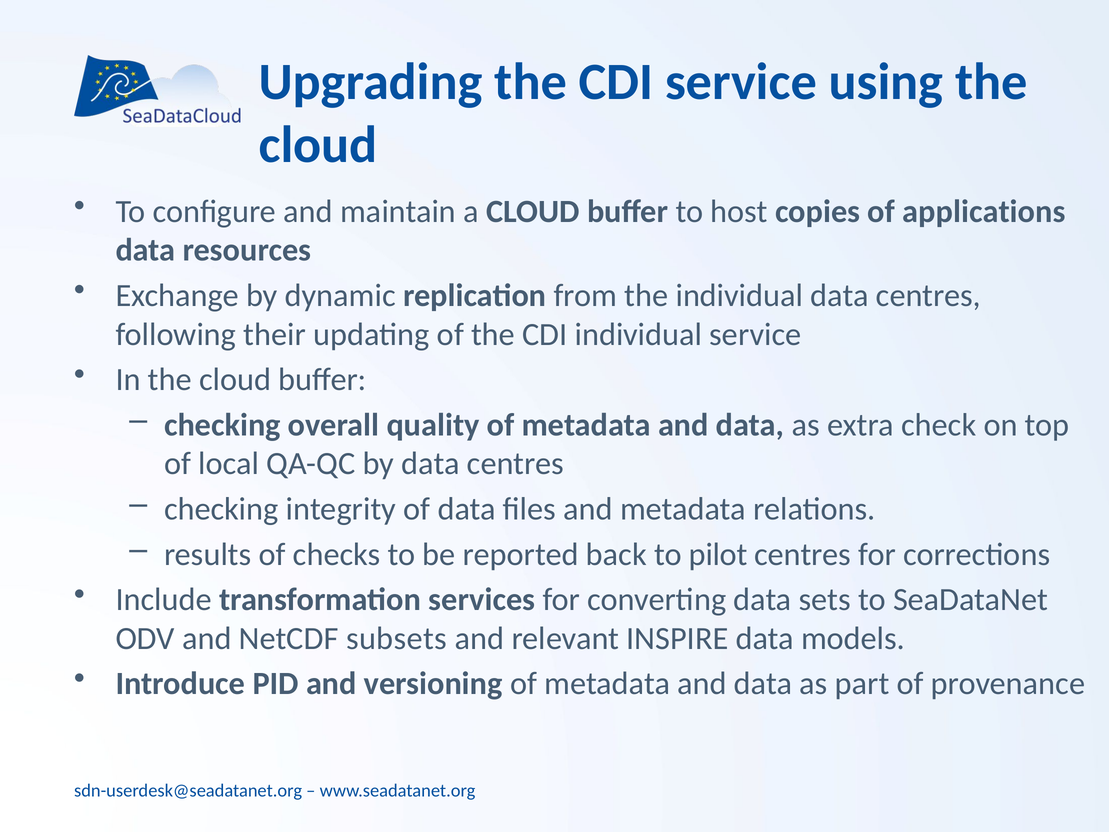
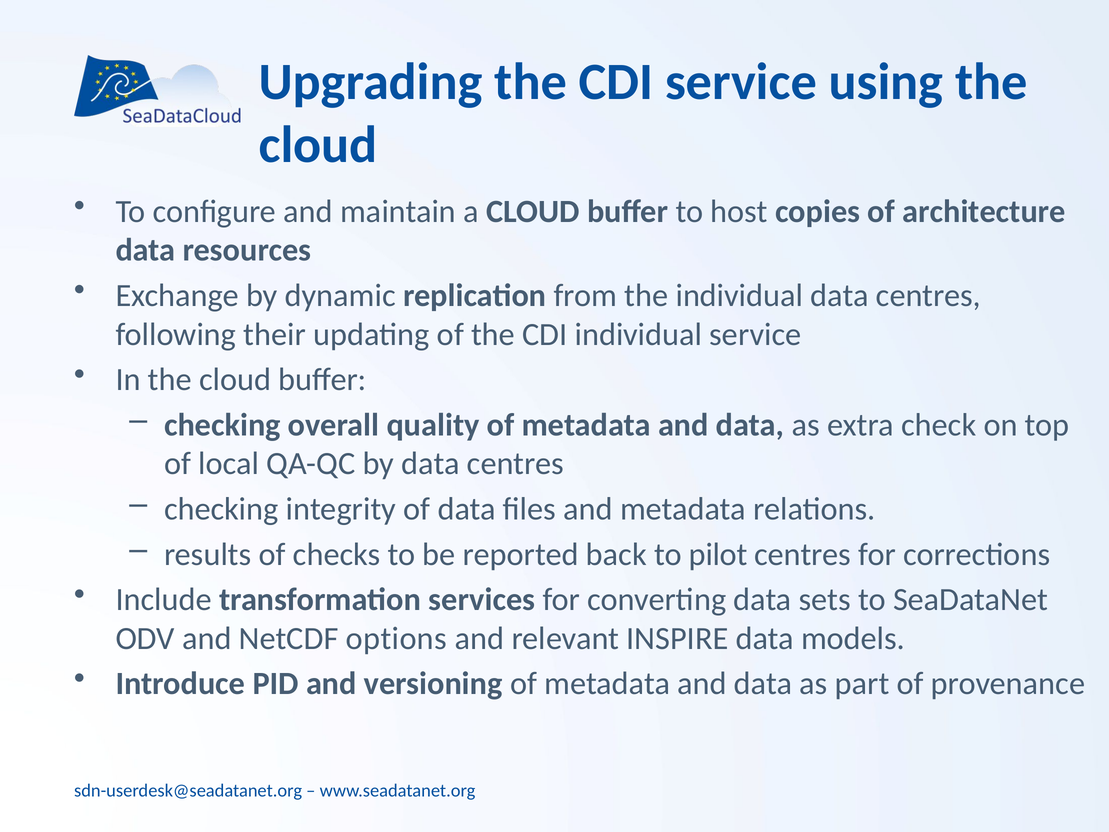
applications: applications -> architecture (984, 211)
subsets: subsets -> options (396, 638)
